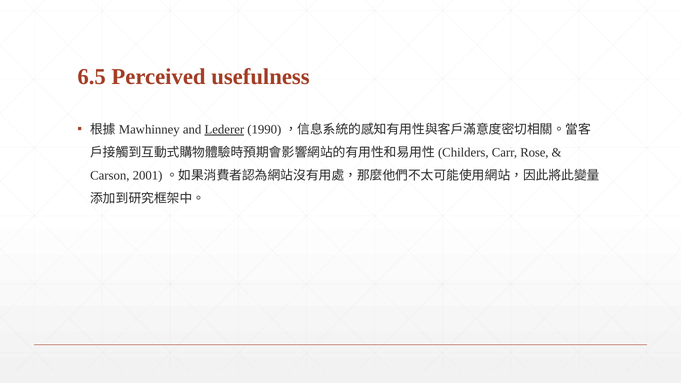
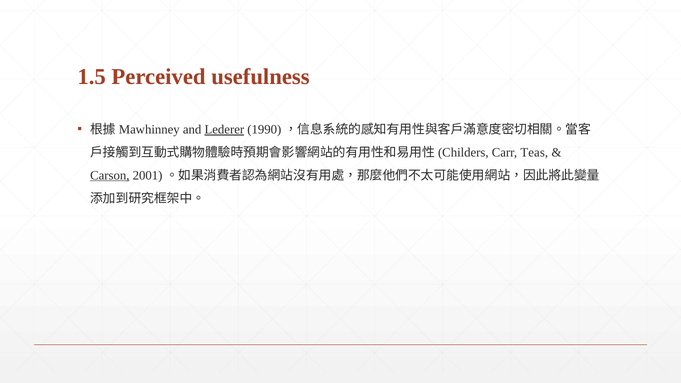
6.5: 6.5 -> 1.5 (92, 77)
Rose: Rose -> Teas (534, 152)
Carson underline: none -> present (110, 175)
